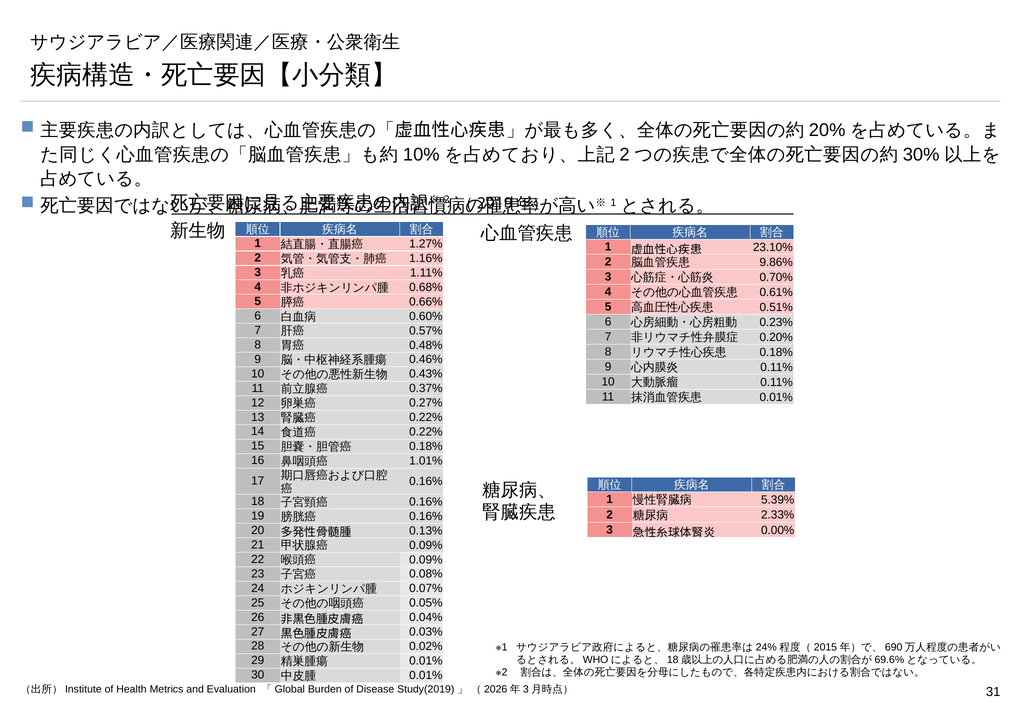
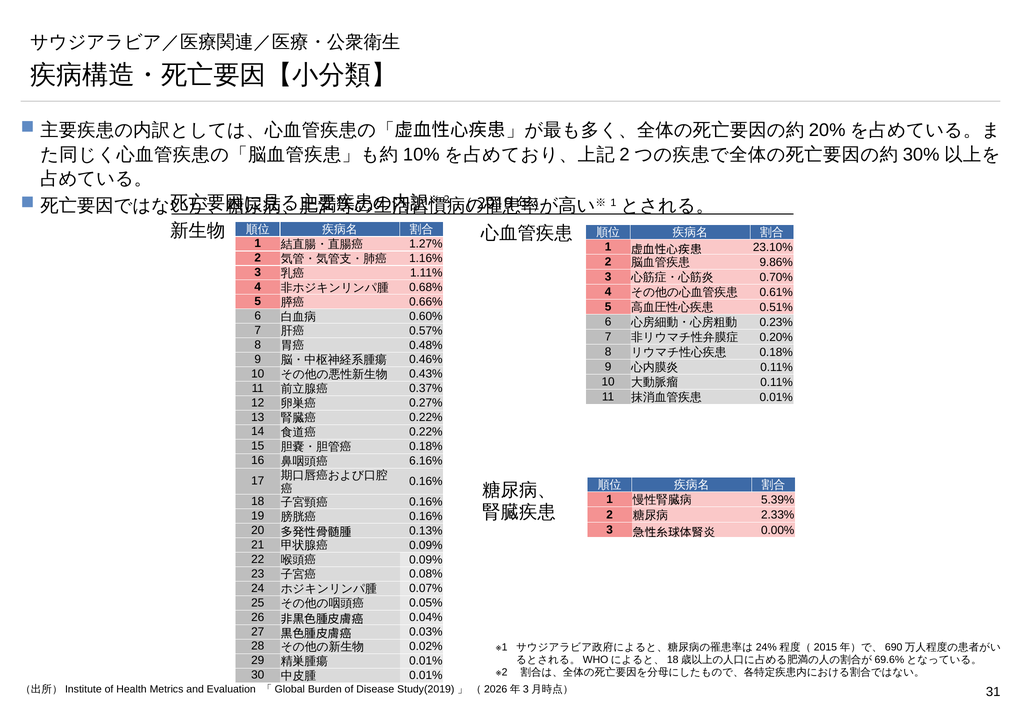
1.01%: 1.01% -> 6.16% (426, 461)
